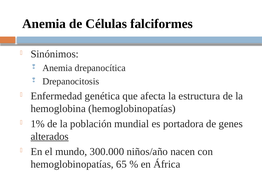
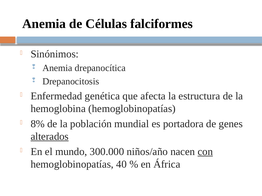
1%: 1% -> 8% (38, 124)
con underline: none -> present (205, 152)
65: 65 -> 40 (121, 165)
